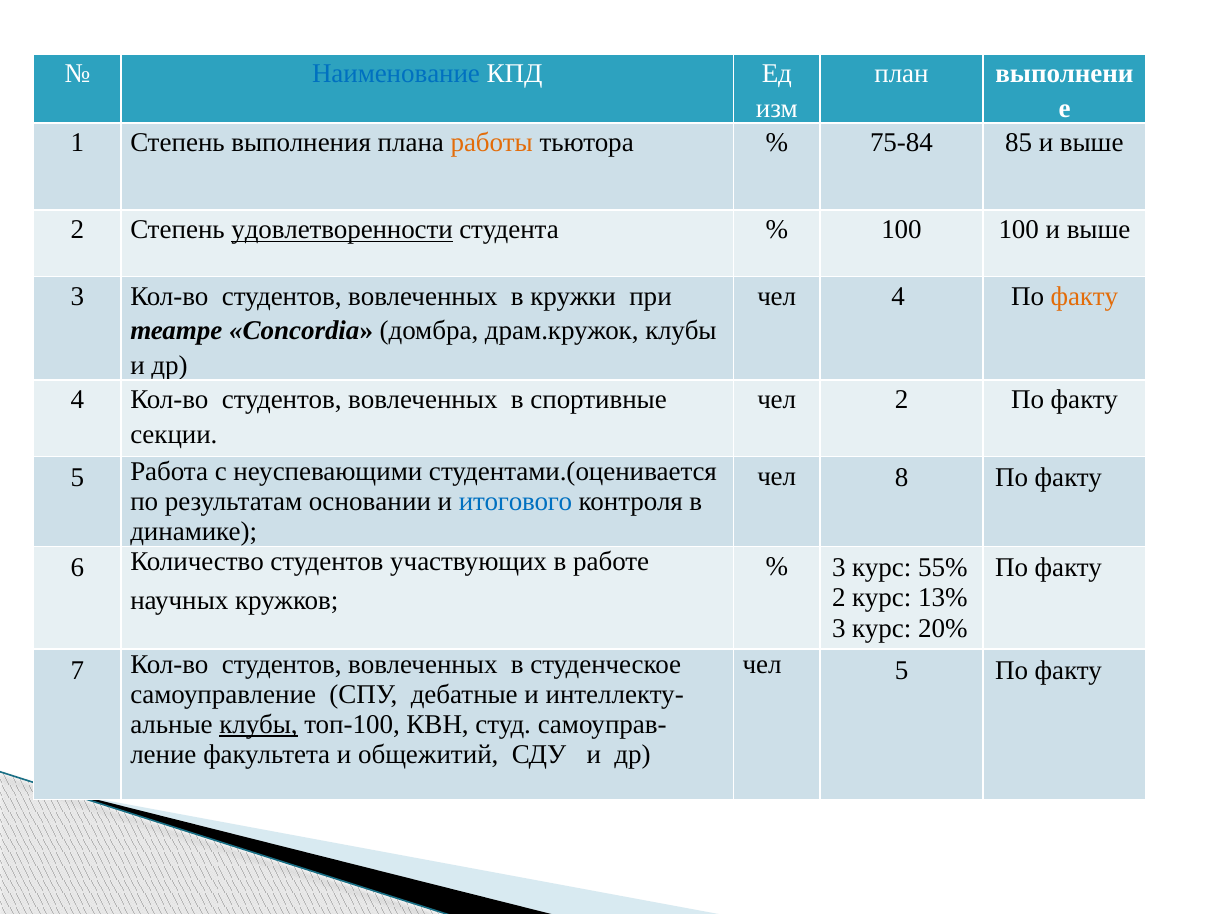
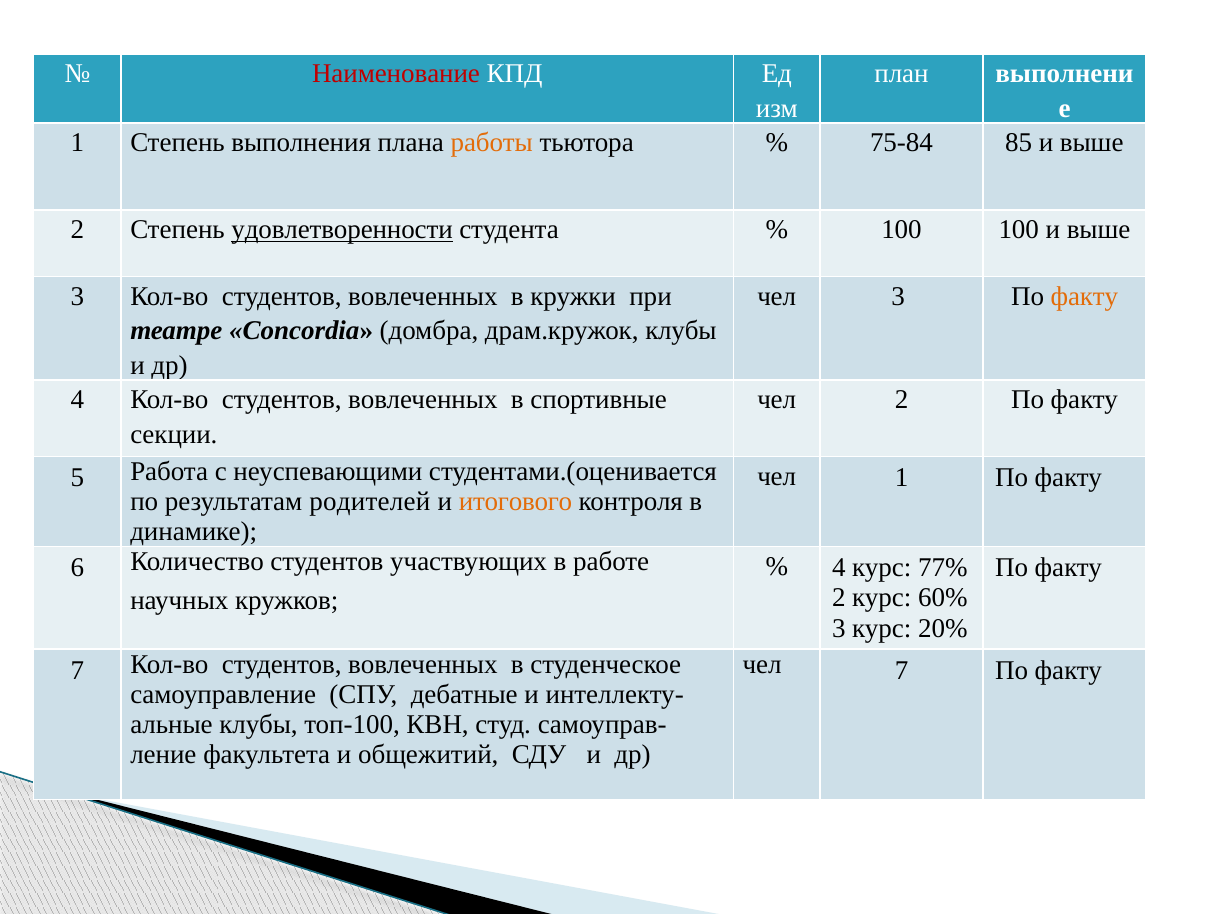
Наименование colour: blue -> red (396, 74)
чел 4: 4 -> 3 (898, 296)
чел 8: 8 -> 1 (902, 477)
основании: основании -> родителей (370, 501)
итогового colour: blue -> orange (516, 501)
3: 3 -> 4 (839, 568)
55%: 55% -> 77% (943, 568)
13%: 13% -> 60% (943, 598)
чел 5: 5 -> 7 (902, 670)
клубы underline: present -> none (259, 724)
